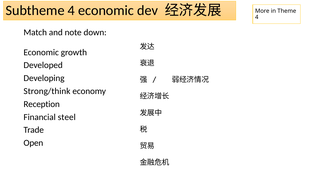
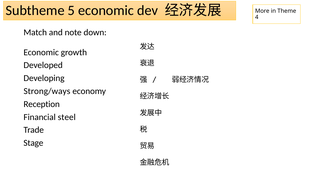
Subtheme 4: 4 -> 5 (71, 10)
Strong/think: Strong/think -> Strong/ways (47, 91)
Open: Open -> Stage (33, 143)
